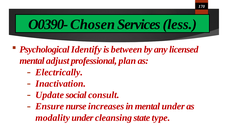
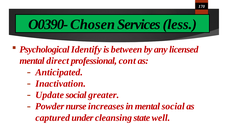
adjust: adjust -> direct (58, 61)
plan: plan -> cont (127, 61)
Electrically: Electrically -> Anticipated (59, 72)
consult: consult -> greater (104, 95)
Ensure: Ensure -> Powder (50, 107)
mental under: under -> social (173, 107)
modality: modality -> captured (53, 118)
type: type -> well (161, 118)
